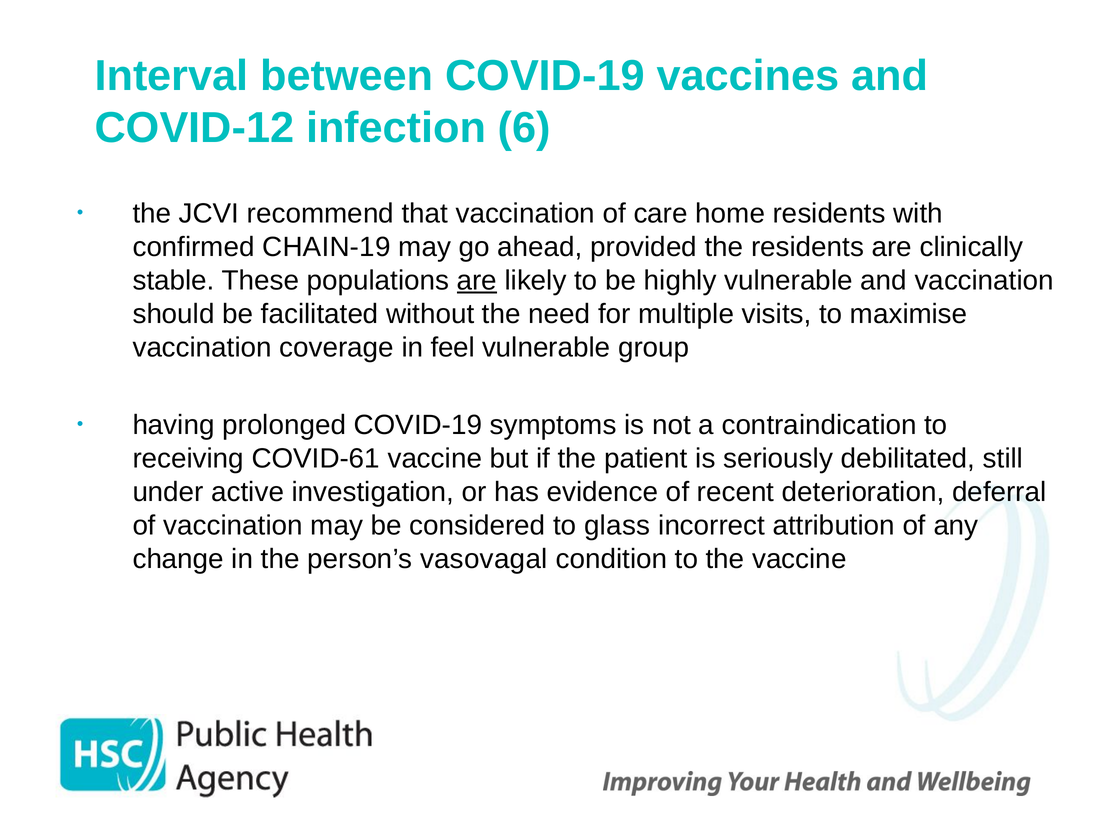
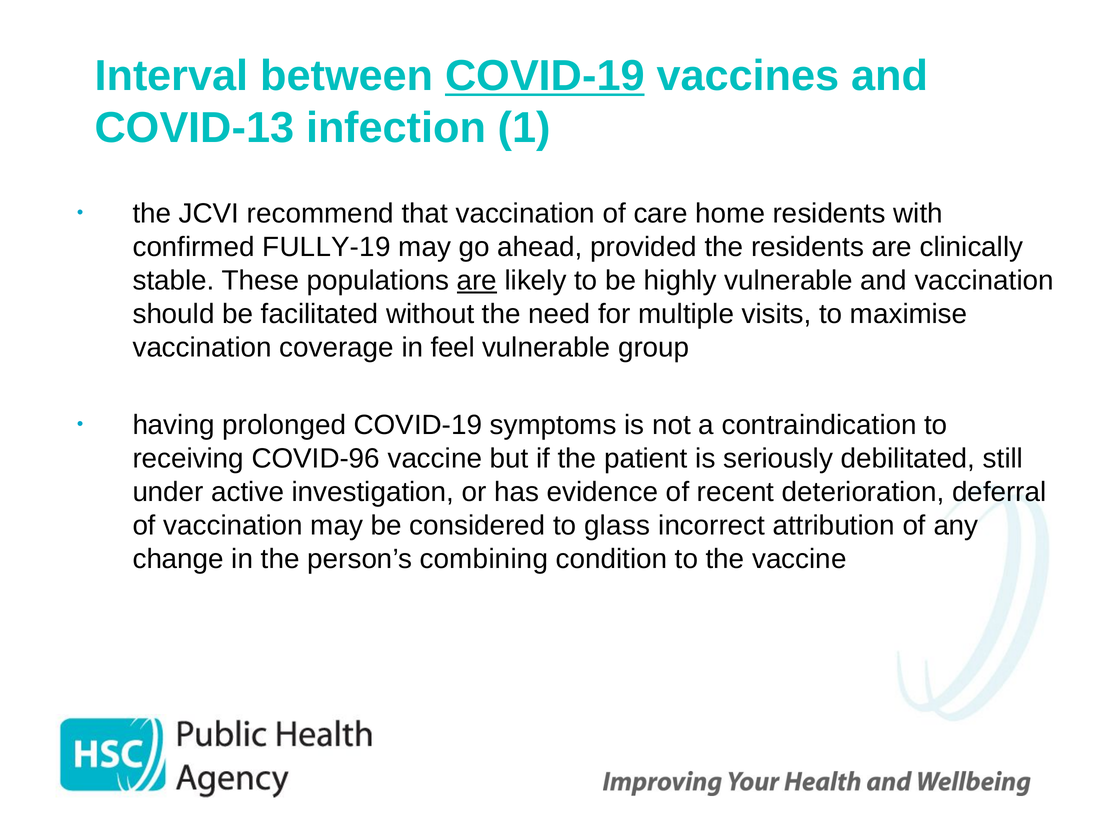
COVID-19 underline: none -> present (545, 76)
COVID-12: COVID-12 -> COVID-13 (194, 128)
6: 6 -> 1 (524, 128)
CHAIN-19: CHAIN-19 -> FULLY-19 (326, 247)
COVID-61: COVID-61 -> COVID-96 (316, 459)
vasovagal: vasovagal -> combining (484, 559)
